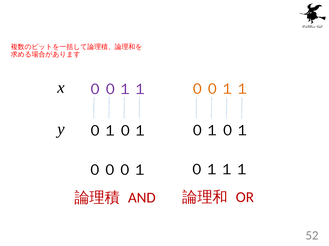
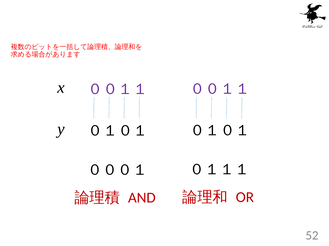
００１１ colour: orange -> purple (220, 89)
